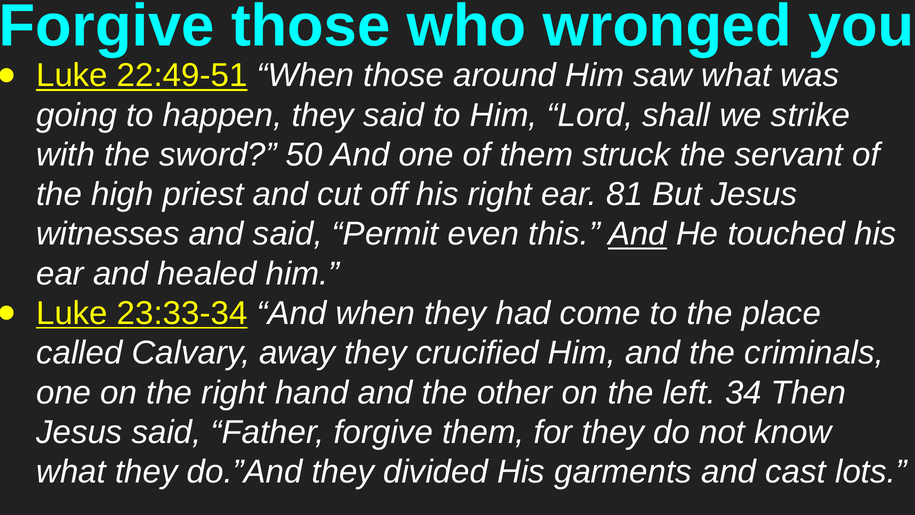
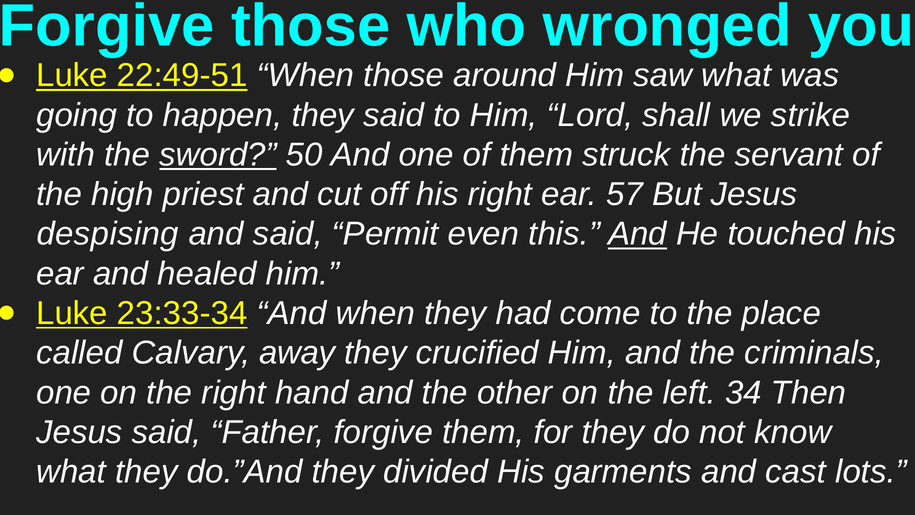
sword underline: none -> present (218, 155)
81: 81 -> 57 (625, 194)
witnesses: witnesses -> despising (108, 234)
